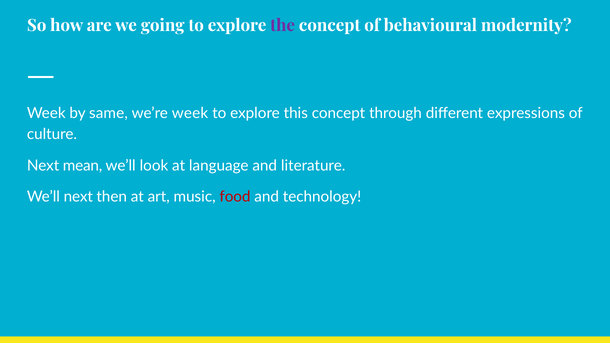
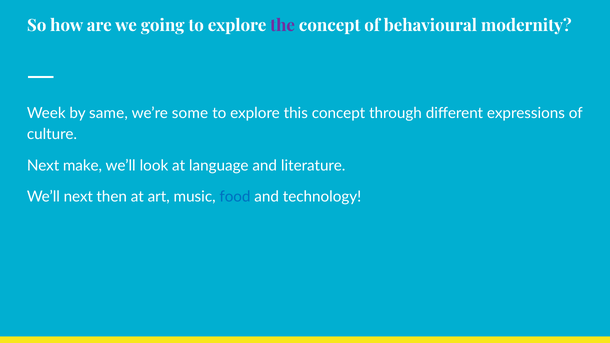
we’re week: week -> some (190, 113)
mean: mean -> make (82, 166)
food colour: red -> blue (235, 197)
